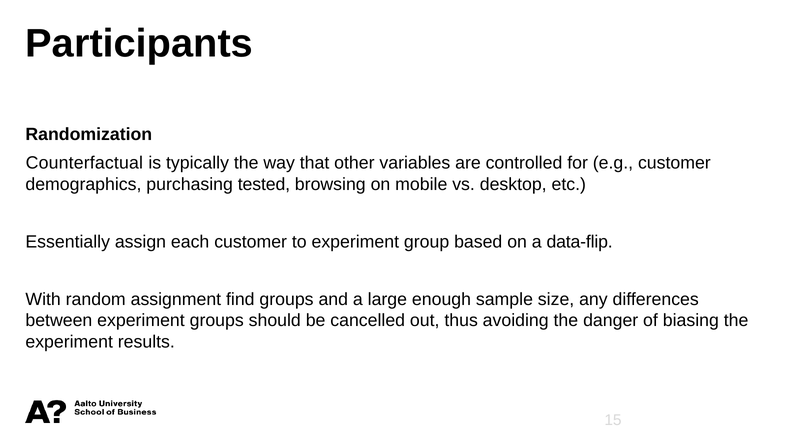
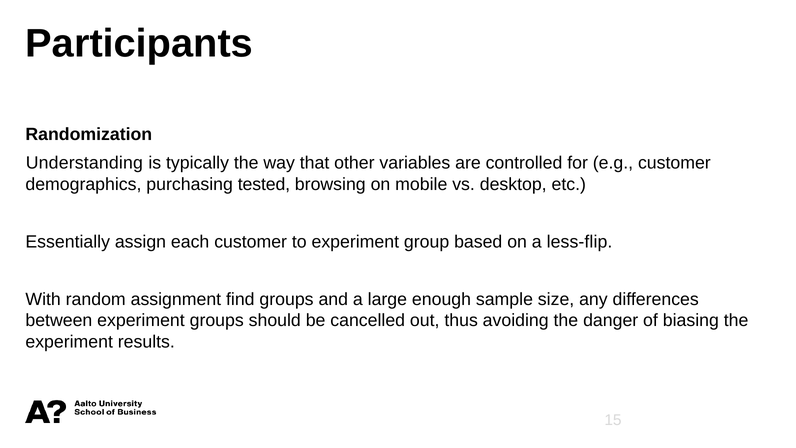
Counterfactual: Counterfactual -> Understanding (84, 163)
data-flip: data-flip -> less-flip (580, 242)
